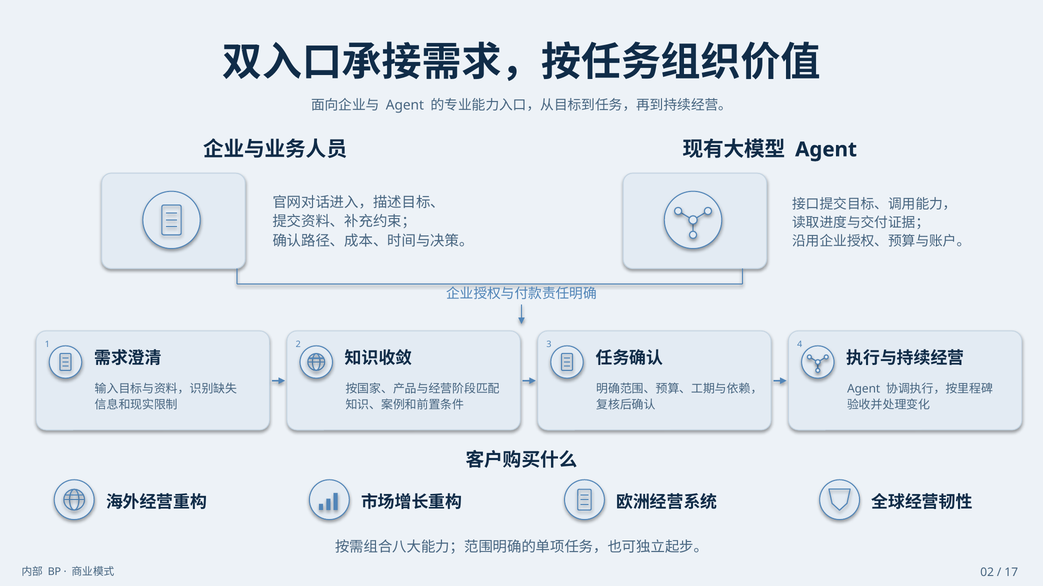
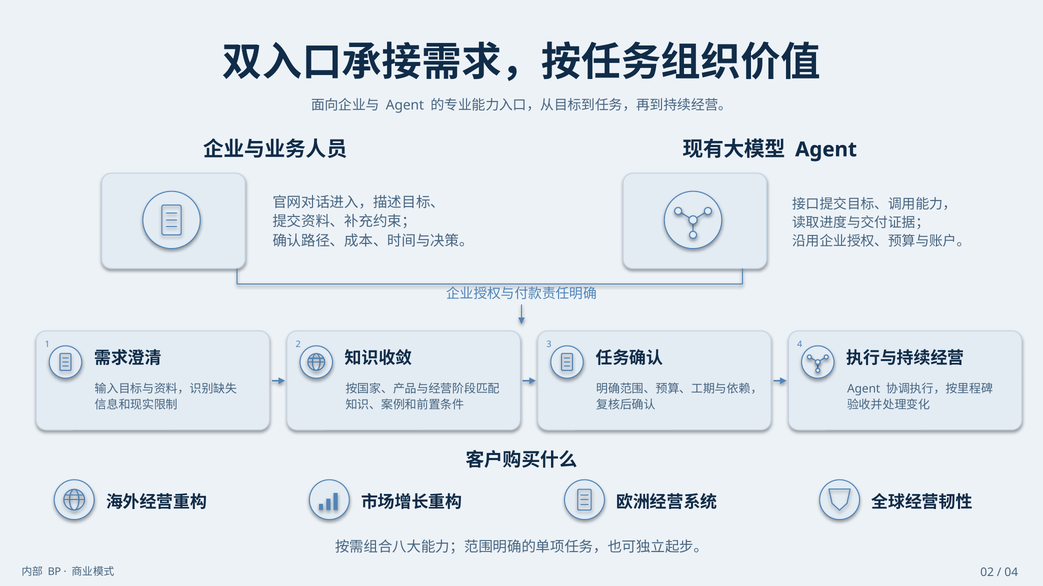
17: 17 -> 04 (1011, 573)
